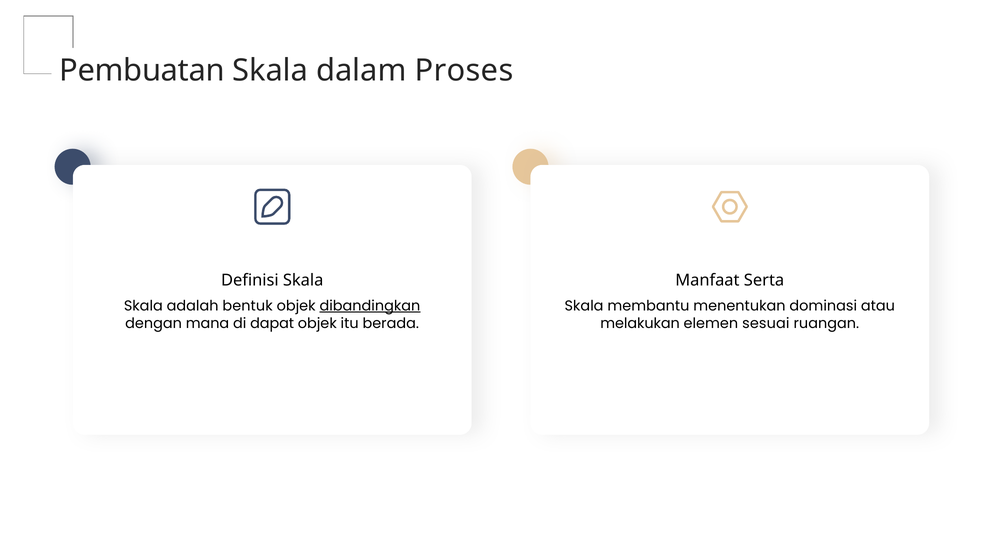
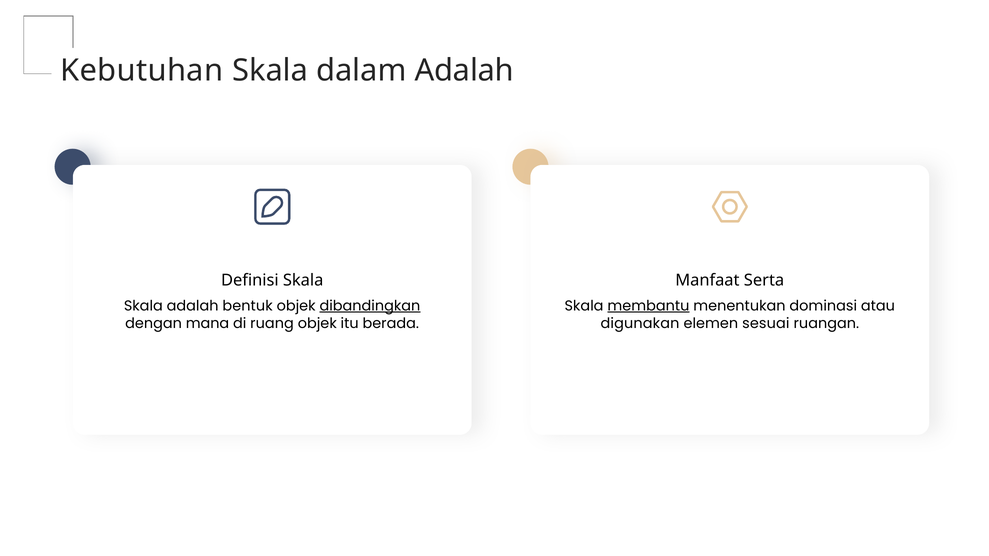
Pembuatan: Pembuatan -> Kebutuhan (142, 71)
dalam Proses: Proses -> Adalah (464, 71)
membantu underline: none -> present (648, 306)
dapat: dapat -> ruang (272, 323)
melakukan: melakukan -> digunakan (640, 323)
